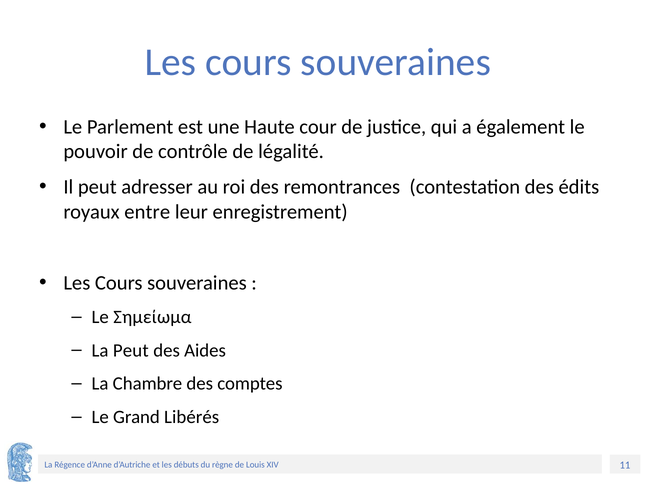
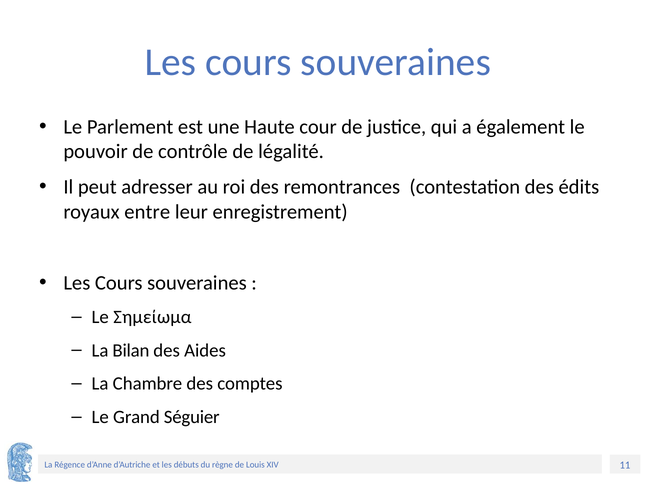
La Peut: Peut -> Bilan (131, 350)
Libérés: Libérés -> Séguier (192, 417)
